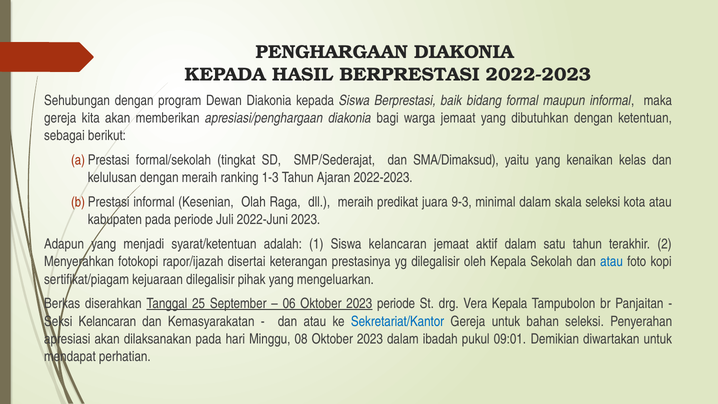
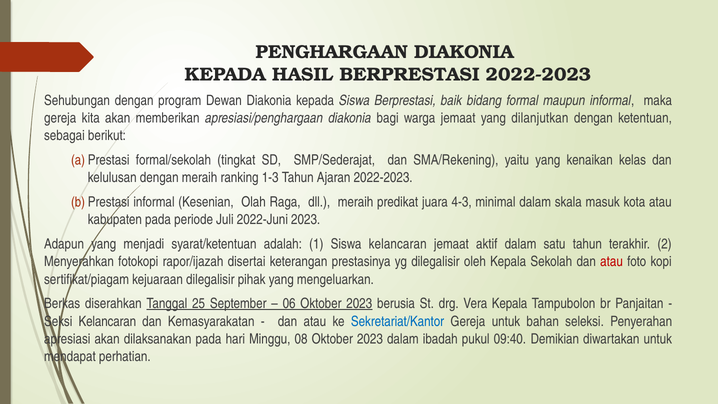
dibutuhkan: dibutuhkan -> dilanjutkan (540, 118)
SMA/Dimaksud: SMA/Dimaksud -> SMA/Rekening (456, 160)
9-3: 9-3 -> 4-3 (462, 202)
skala seleksi: seleksi -> masuk (603, 202)
atau colour: blue -> red (612, 262)
2023 periode: periode -> berusia (396, 304)
09:01: 09:01 -> 09:40 (510, 339)
